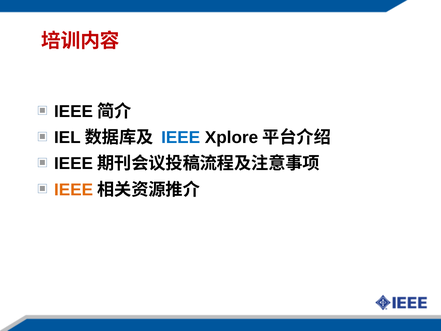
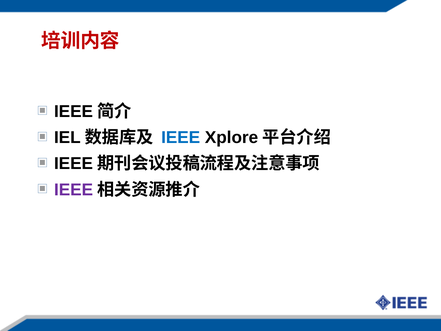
IEEE colour: orange -> purple (74, 190)
